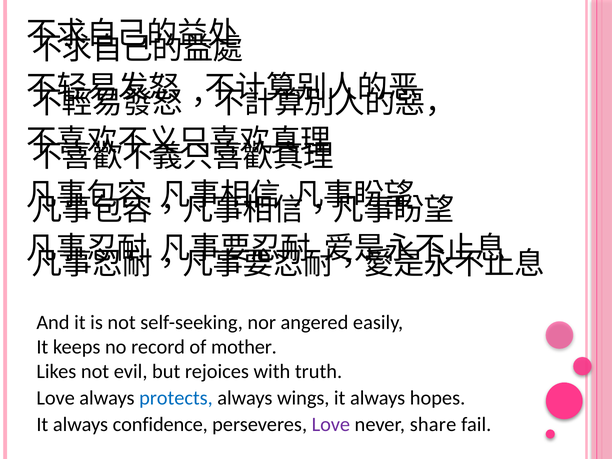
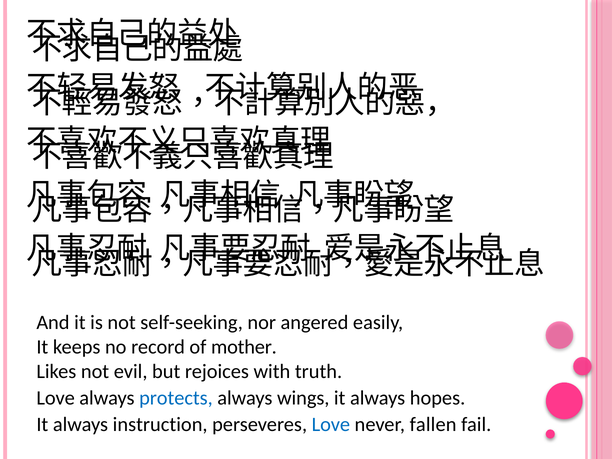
confidence: confidence -> instruction (160, 425)
Love colour: purple -> blue (331, 425)
share: share -> fallen (433, 425)
